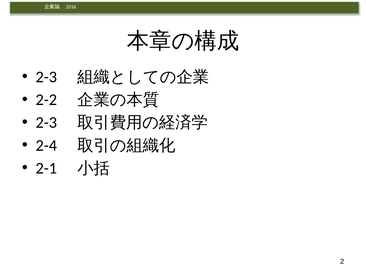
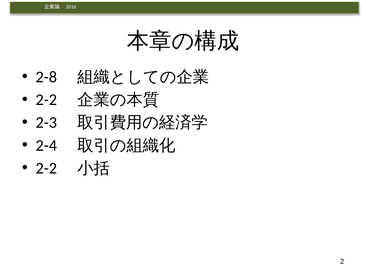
2-3: 2-3 -> 2-8 (46, 77)
2-1: 2-1 -> 2-2 (46, 168)
